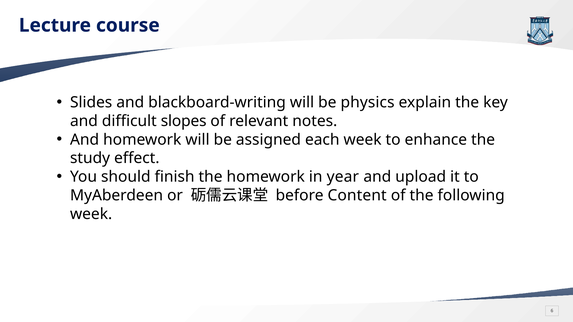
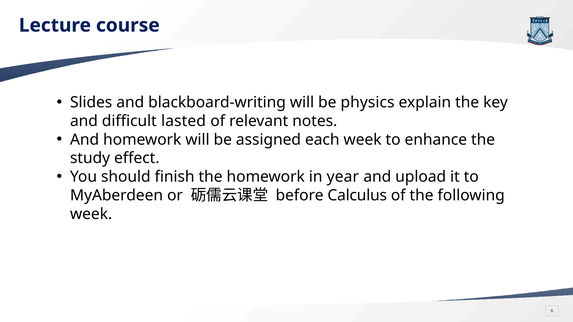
slopes: slopes -> lasted (184, 121)
Content: Content -> Calculus (357, 196)
